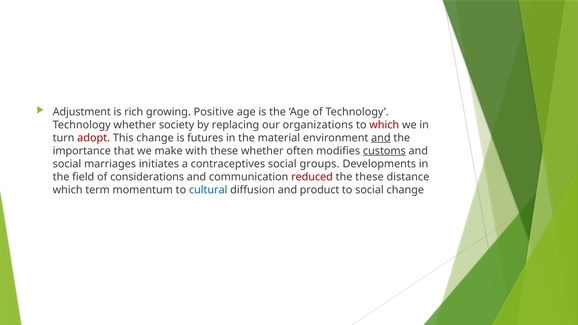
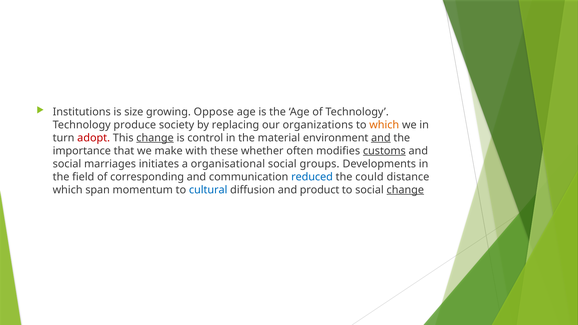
Adjustment: Adjustment -> Institutions (82, 112)
rich: rich -> size (134, 112)
Positive: Positive -> Oppose (214, 112)
Technology whether: whether -> produce (135, 125)
which colour: red -> orange (384, 125)
change underline: none -> present (155, 138)
futures: futures -> control (205, 138)
contraceptives: contraceptives -> organisational (228, 164)
considerations: considerations -> corresponding (147, 177)
reduced colour: red -> blue (312, 177)
the these: these -> could (369, 177)
term: term -> span (98, 190)
change underline: none -> present (405, 190)
